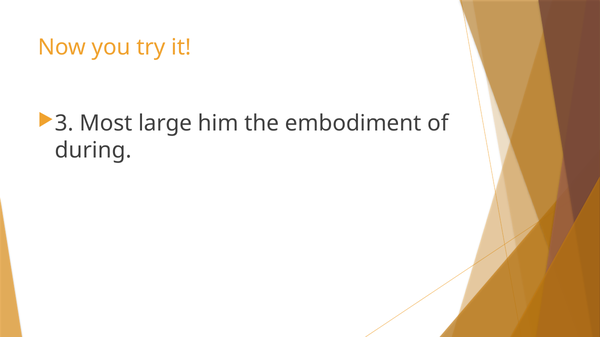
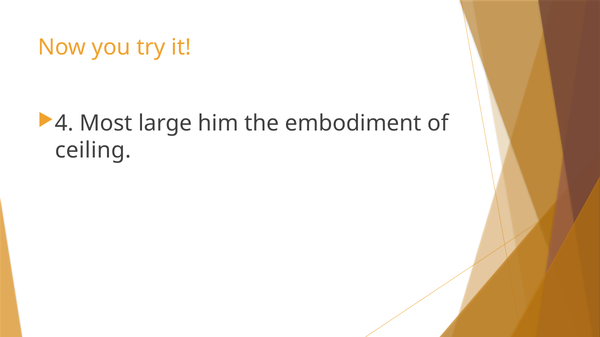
3: 3 -> 4 (64, 124)
during: during -> ceiling (93, 151)
